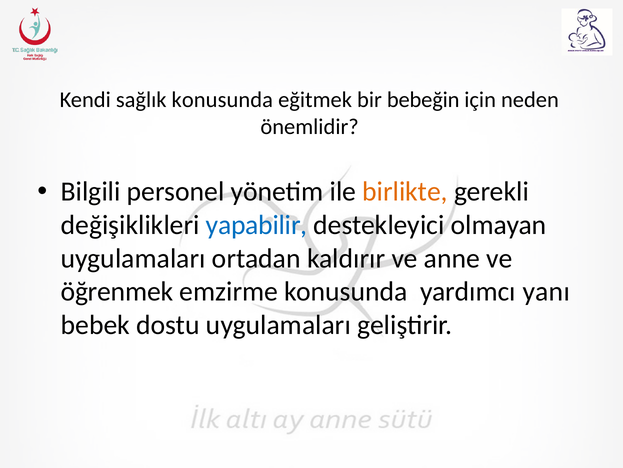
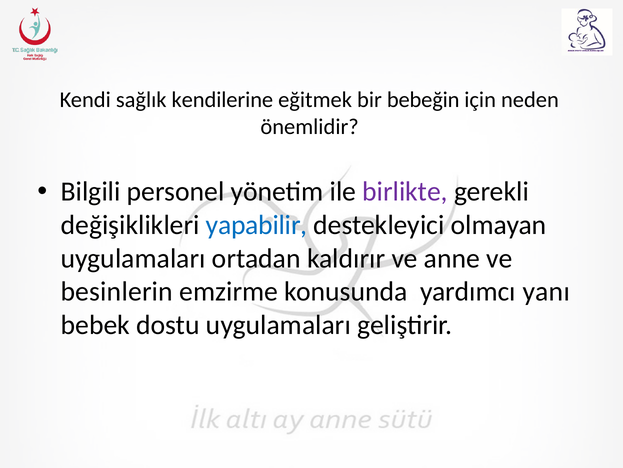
sağlık konusunda: konusunda -> kendilerine (222, 100)
birlikte colour: orange -> purple (405, 192)
öğrenmek: öğrenmek -> besinlerin (117, 291)
